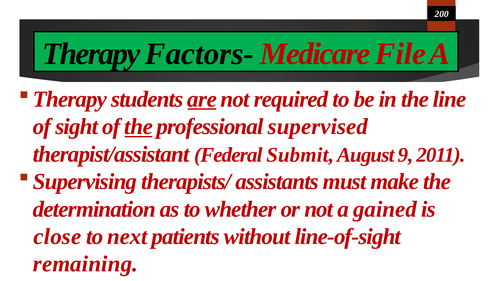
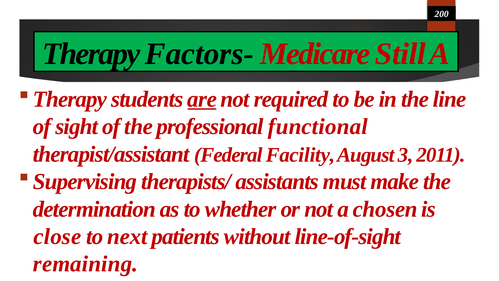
File: File -> Still (400, 54)
the underline: present -> none (139, 127)
supervised: supervised -> functional (318, 127)
Submit: Submit -> Facility (300, 155)
9: 9 -> 3 (406, 155)
gained: gained -> chosen (385, 209)
